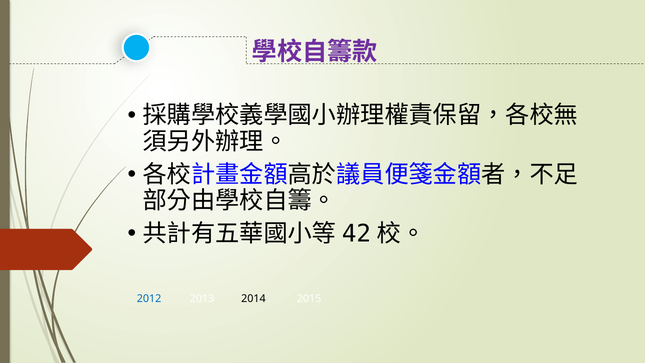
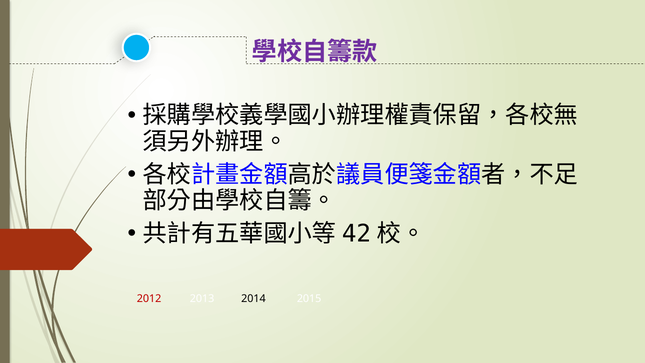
2012 colour: blue -> red (149, 299)
